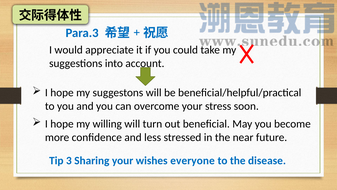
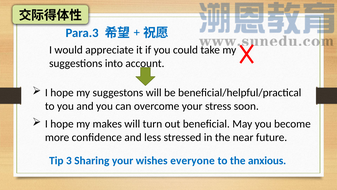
willing: willing -> makes (107, 124)
disease: disease -> anxious (267, 160)
